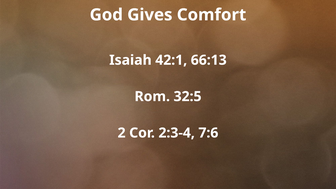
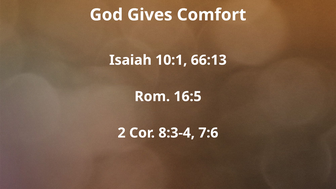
42:1: 42:1 -> 10:1 (171, 60)
32:5: 32:5 -> 16:5 (188, 96)
2:3-4: 2:3-4 -> 8:3-4 (177, 133)
